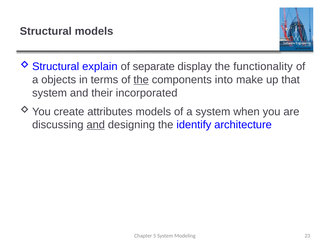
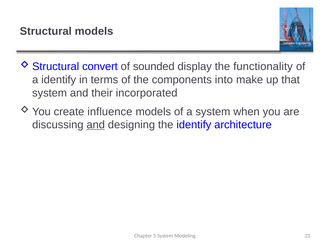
explain: explain -> convert (100, 67)
separate: separate -> sounded (154, 67)
a objects: objects -> identify (59, 80)
the underline: present -> none (141, 80)
attributes: attributes -> influence (110, 112)
